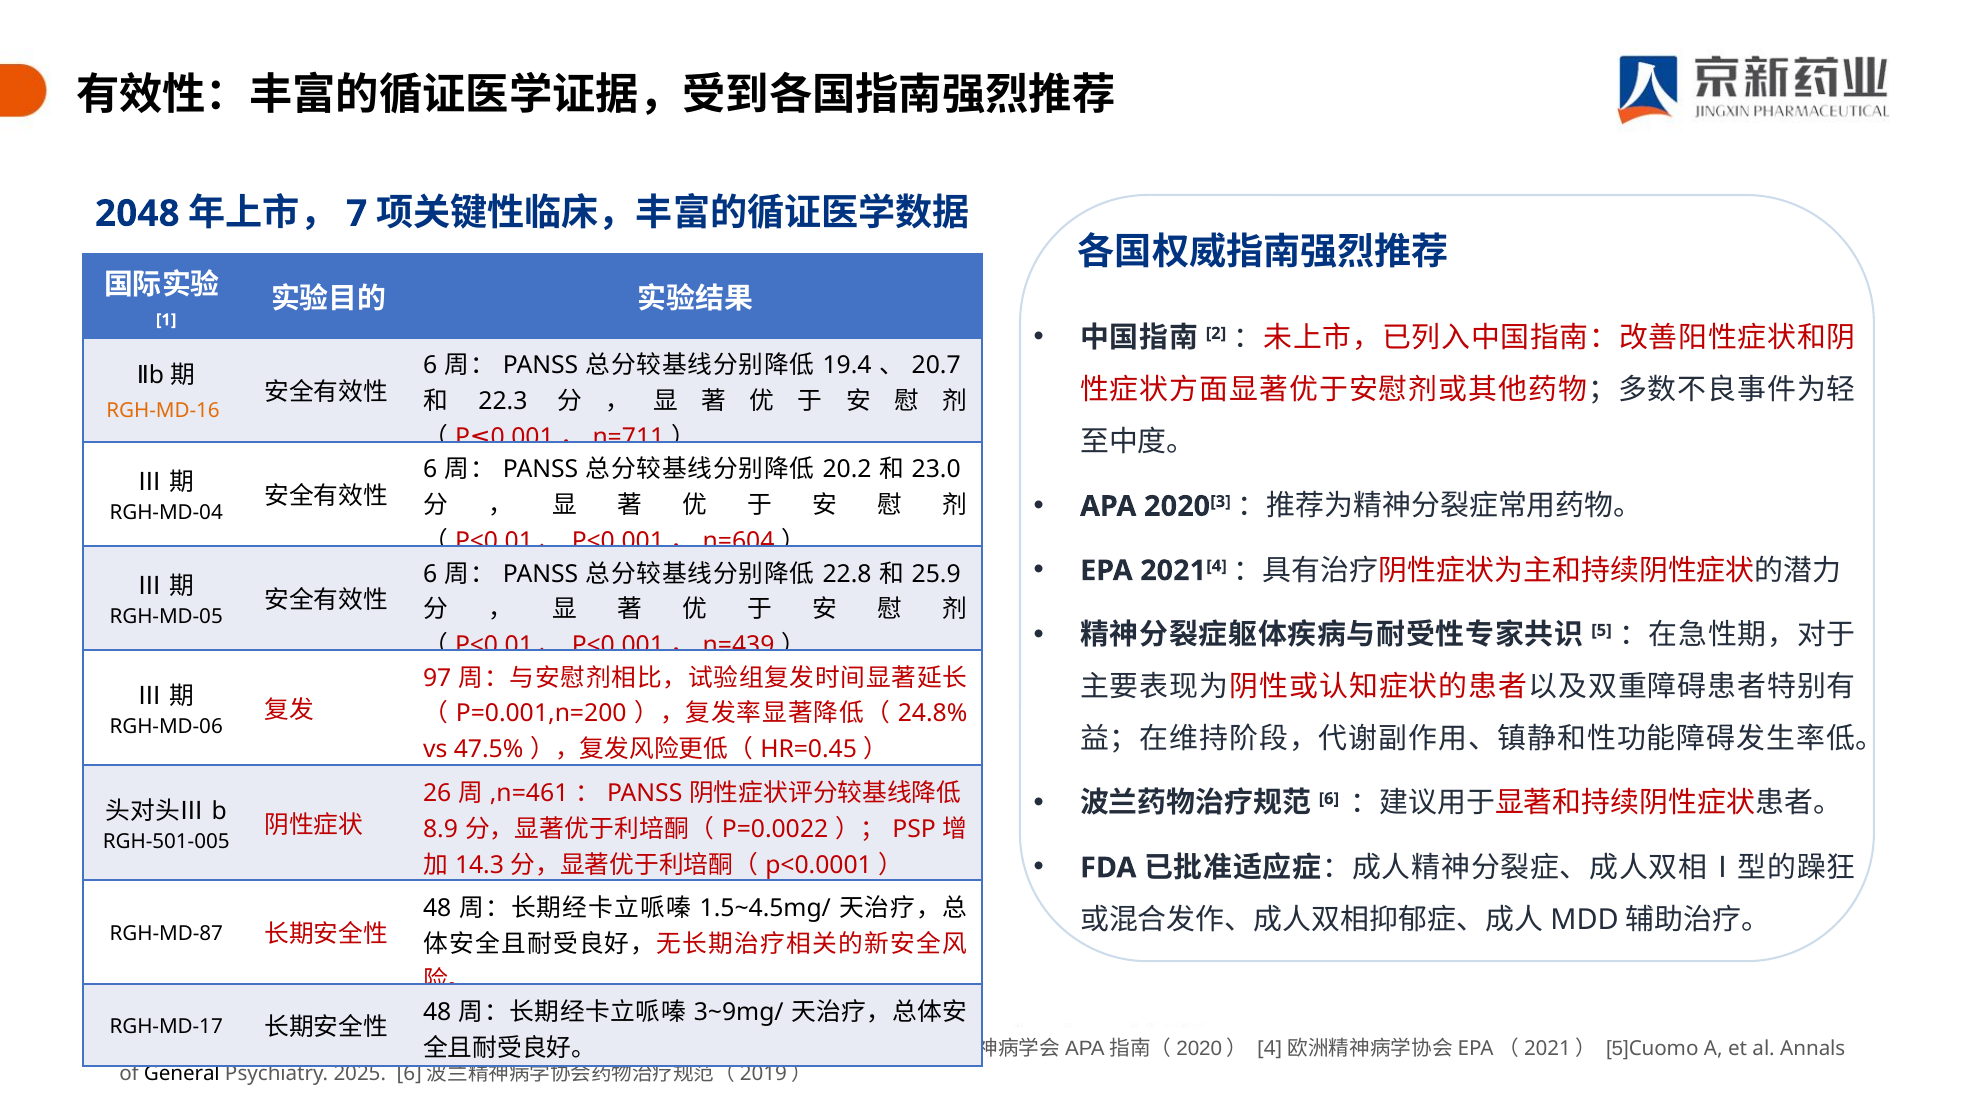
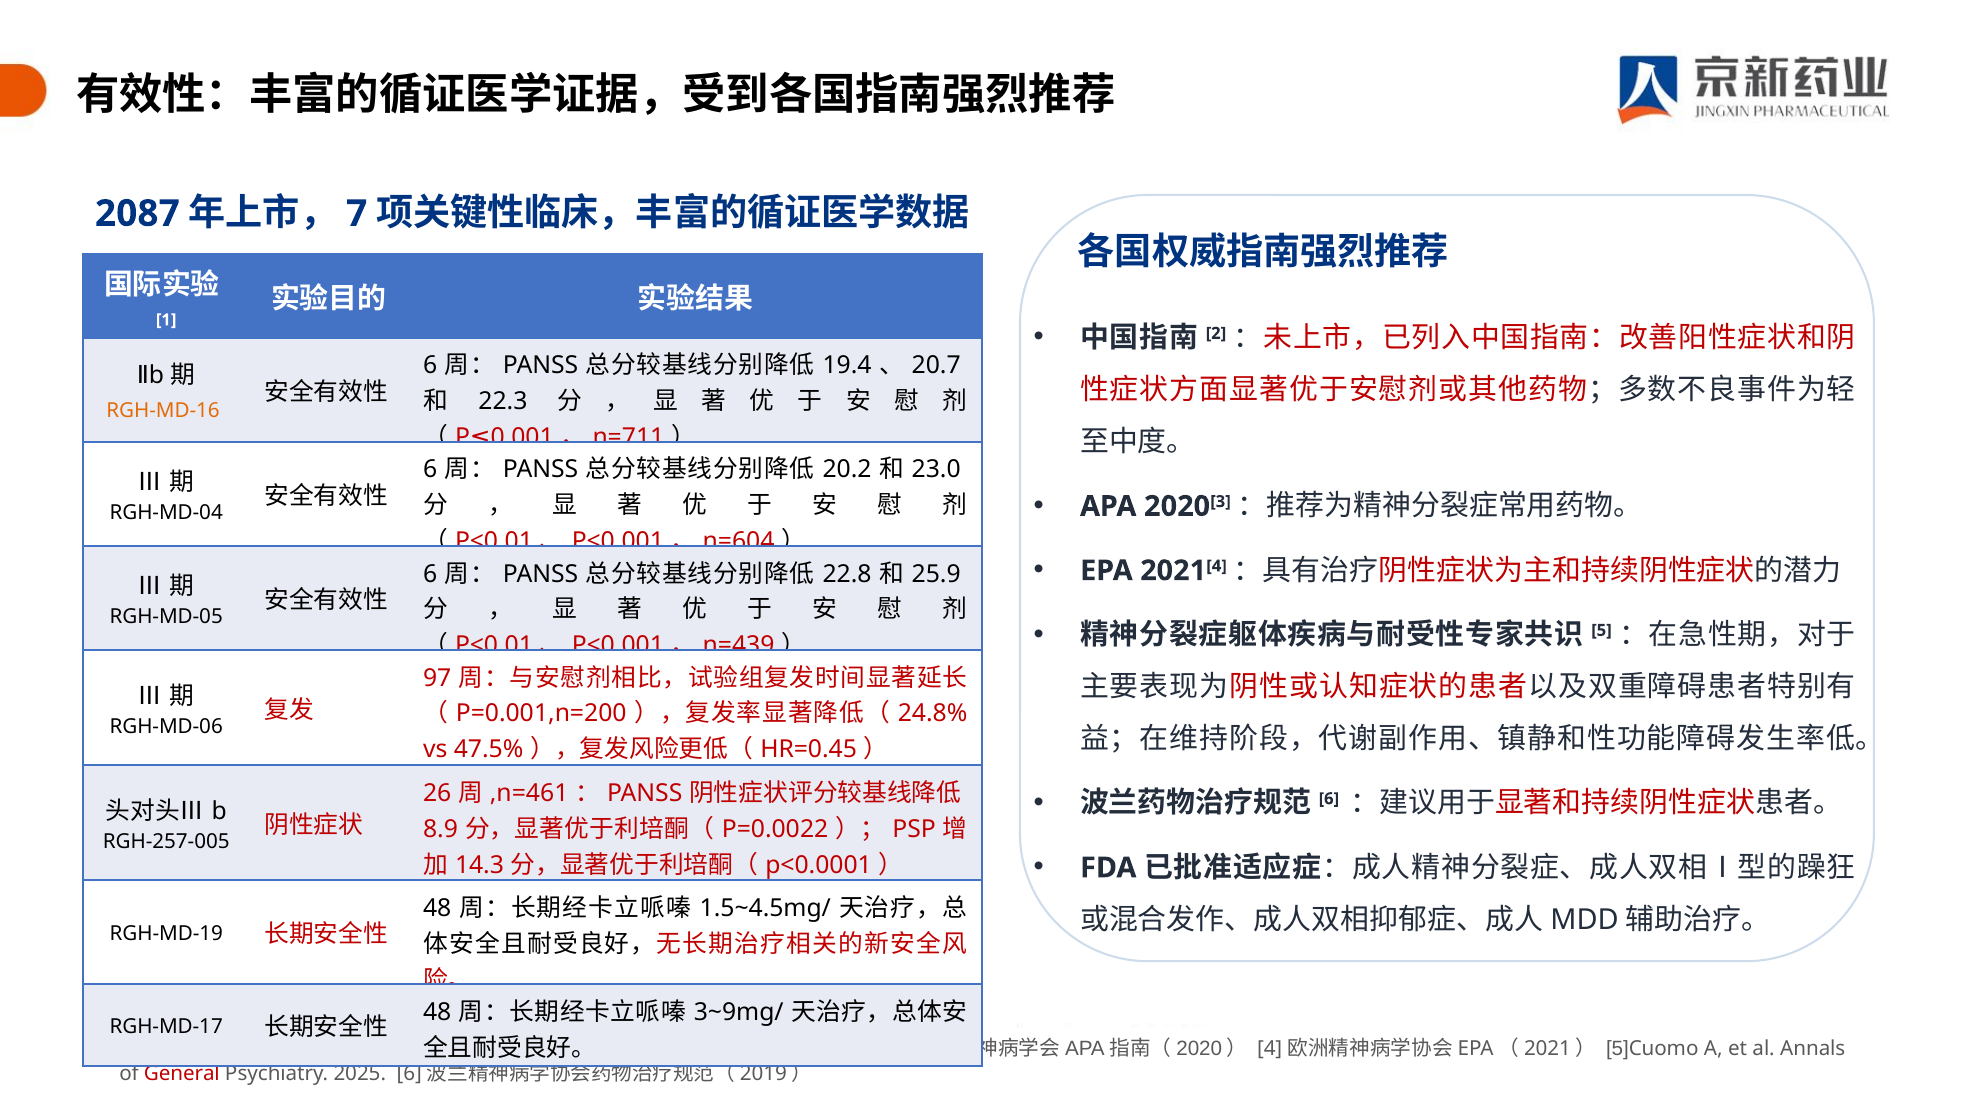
2048: 2048 -> 2087 (137, 214)
RGH-501-005: RGH-501-005 -> RGH-257-005 (166, 842)
RGH-MD-87: RGH-MD-87 -> RGH-MD-19 (166, 933)
General colour: black -> red (182, 1073)
